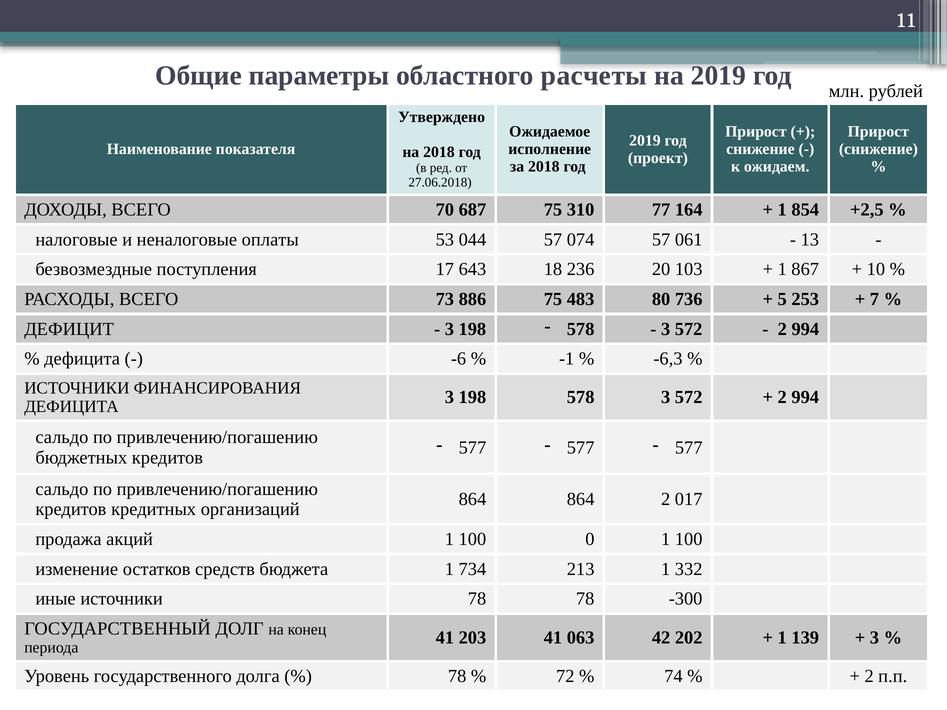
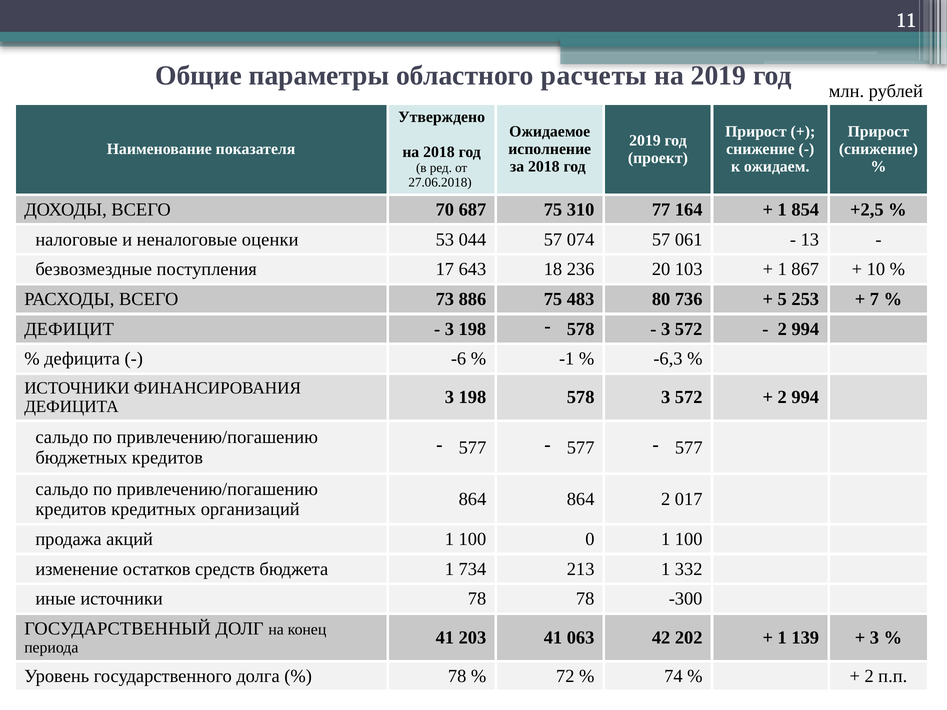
оплаты: оплаты -> оценки (270, 240)
